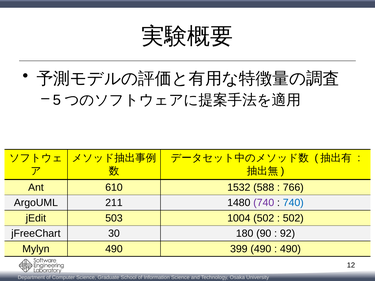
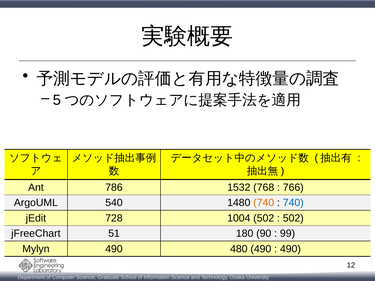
610: 610 -> 786 (114, 188)
588: 588 -> 768 (264, 188)
211: 211 -> 540 (114, 203)
740 colour: purple -> orange (264, 203)
503: 503 -> 728 (114, 218)
30: 30 -> 51 (114, 234)
92: 92 -> 99 (288, 234)
399: 399 -> 480 (239, 249)
